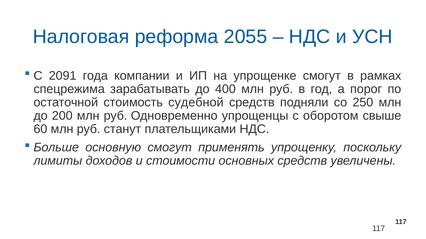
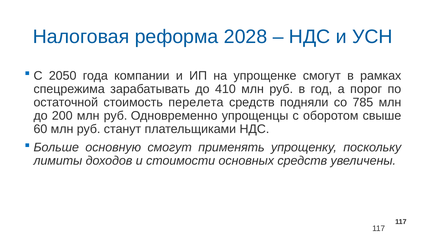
2055: 2055 -> 2028 (246, 37)
2091: 2091 -> 2050 (63, 76)
400: 400 -> 410 (225, 89)
судебной: судебной -> перелета (196, 103)
250: 250 -> 785 (363, 103)
